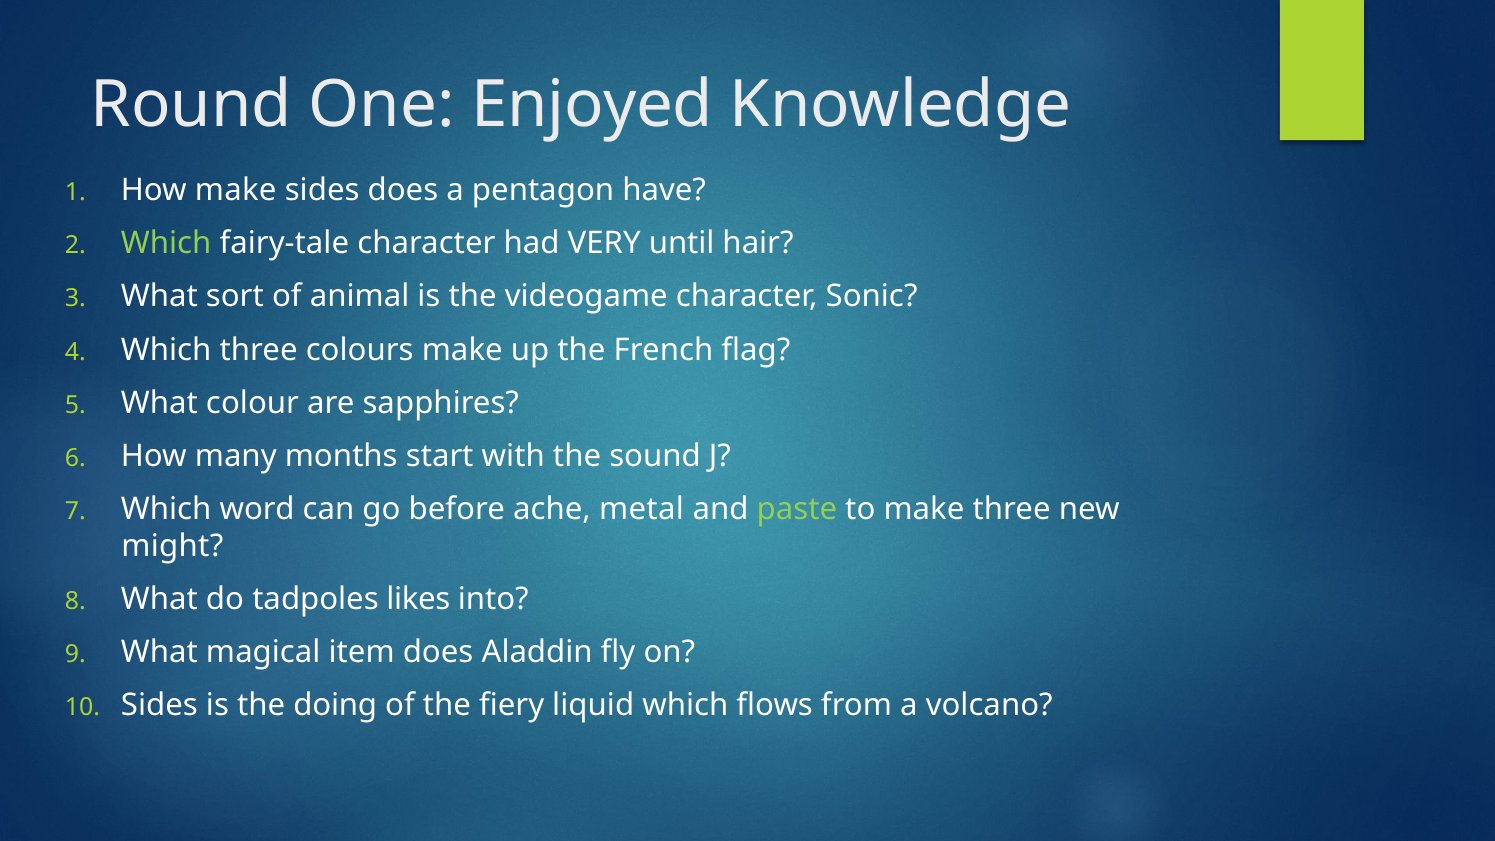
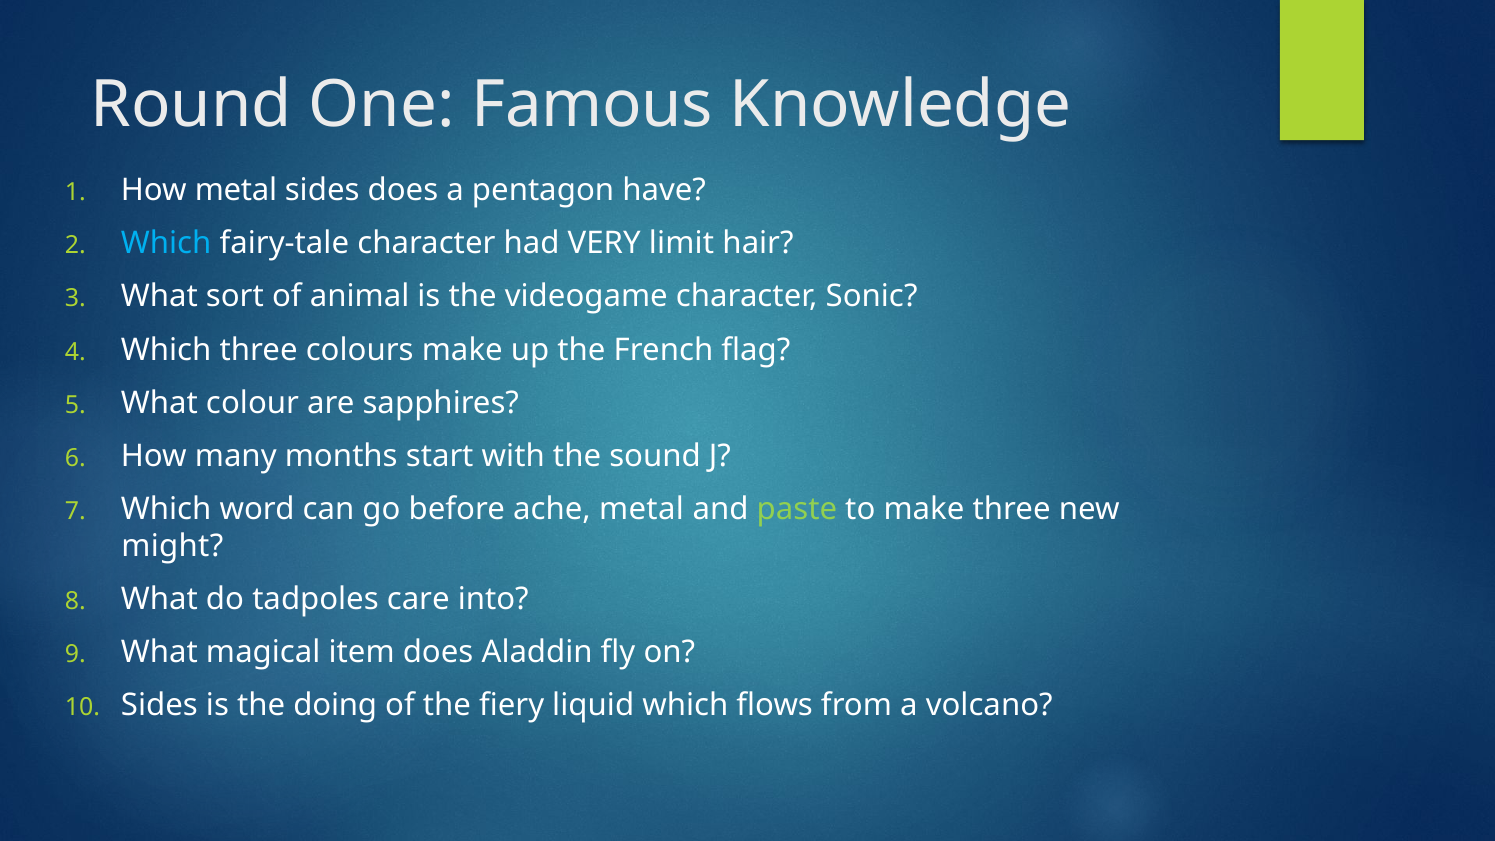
Enjoyed: Enjoyed -> Famous (592, 105)
How make: make -> metal (236, 191)
Which colour: light green -> light blue (166, 244)
until: until -> limit (682, 244)
likes: likes -> care (418, 599)
